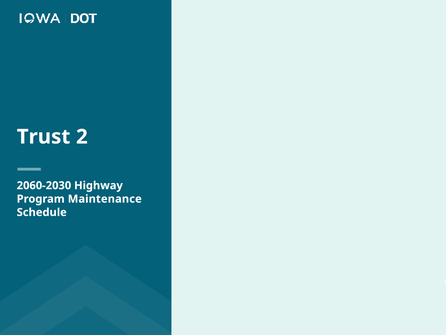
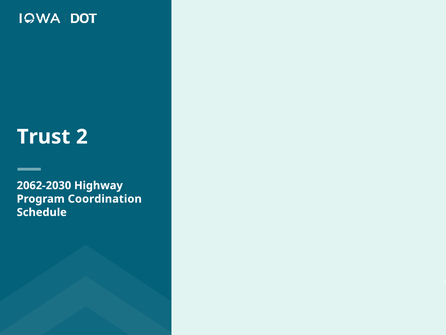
2060-2030: 2060-2030 -> 2062-2030 (44, 185)
Maintenance: Maintenance -> Coordination (105, 199)
